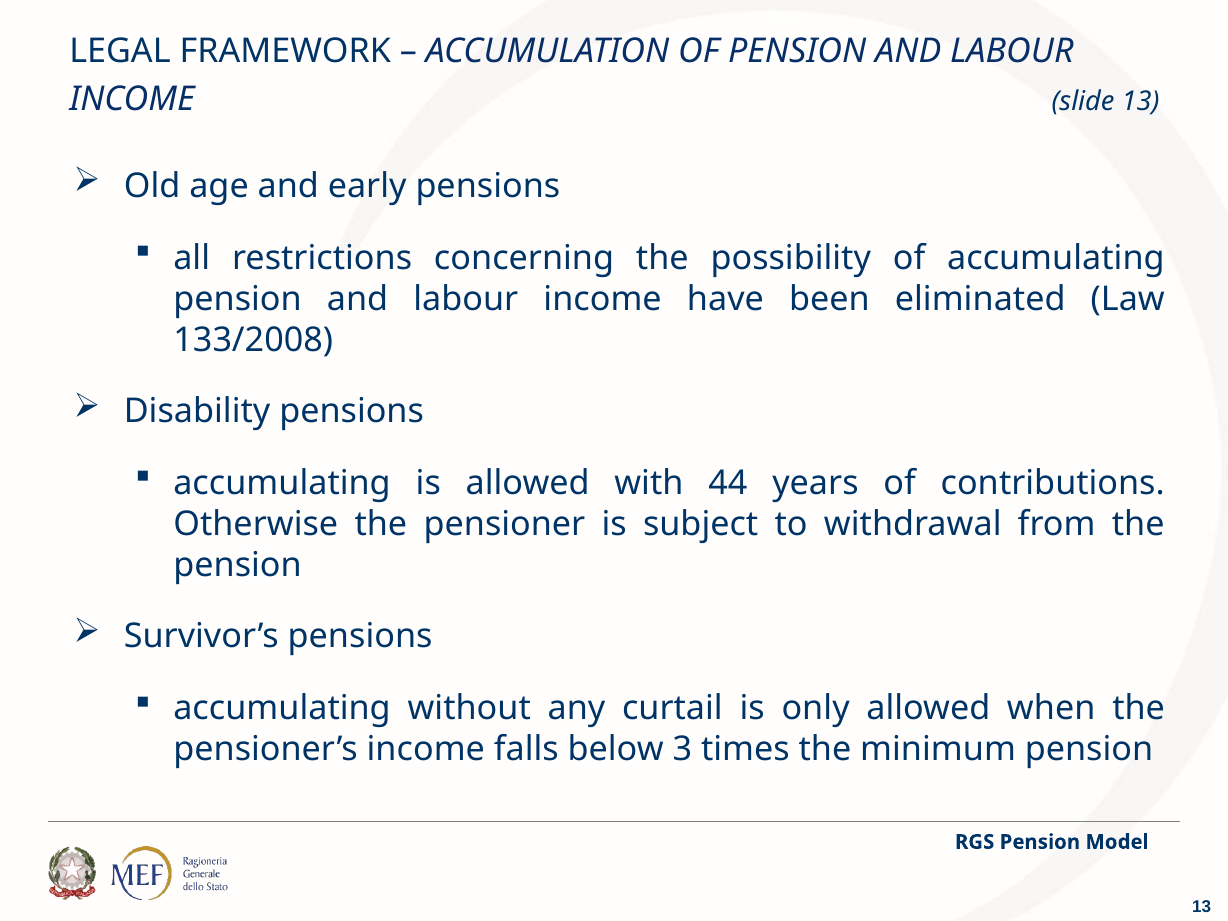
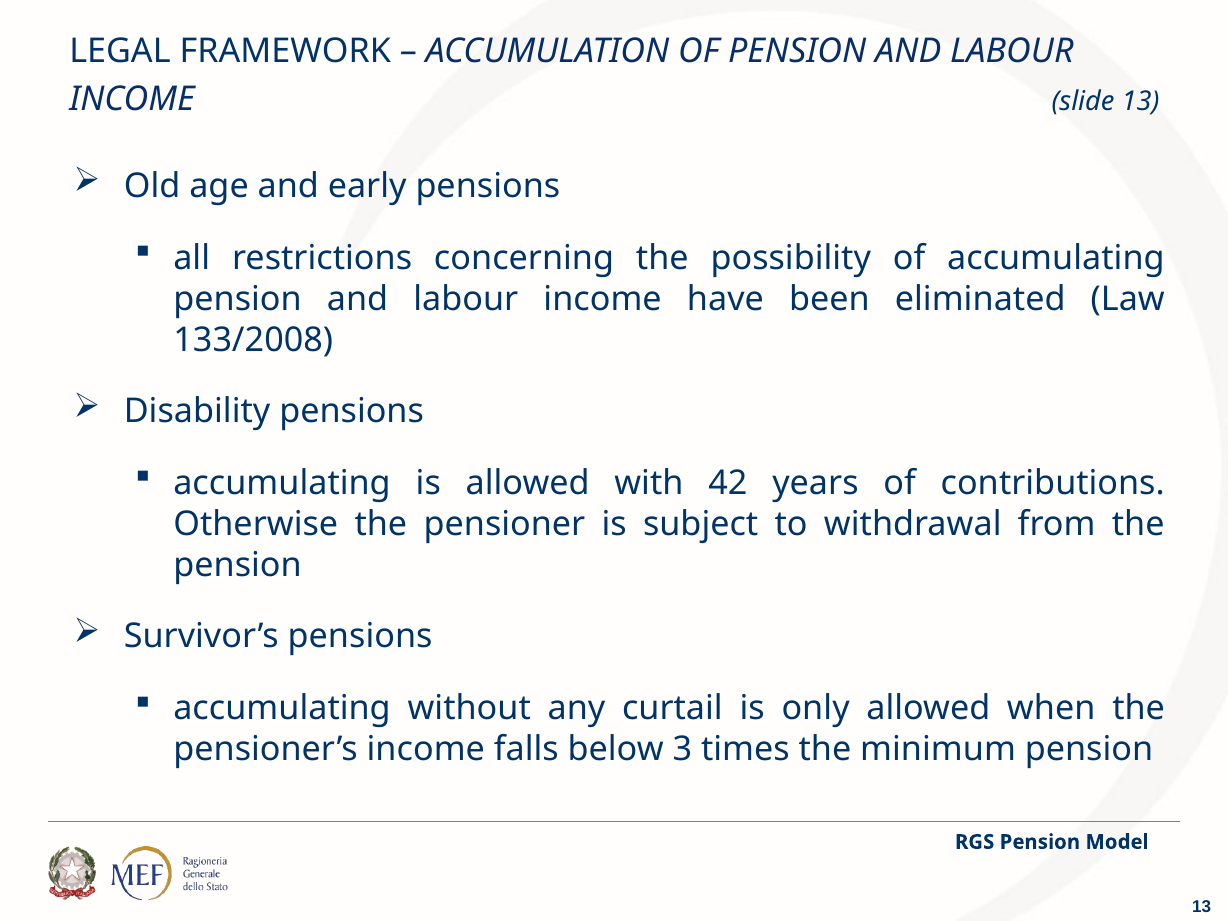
44: 44 -> 42 (728, 483)
